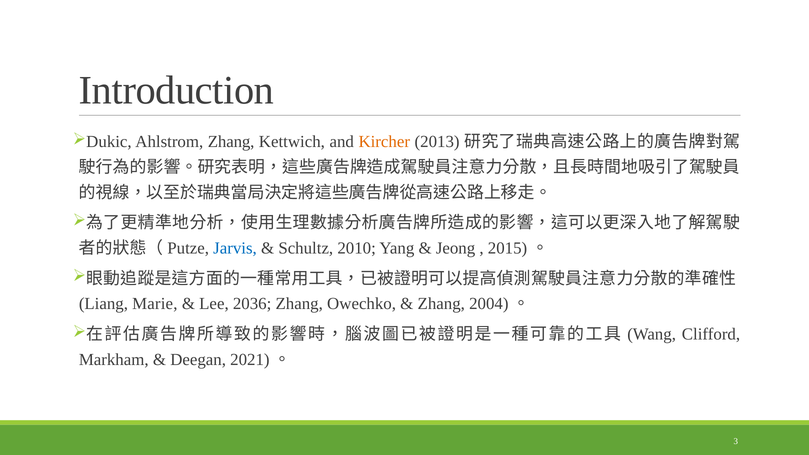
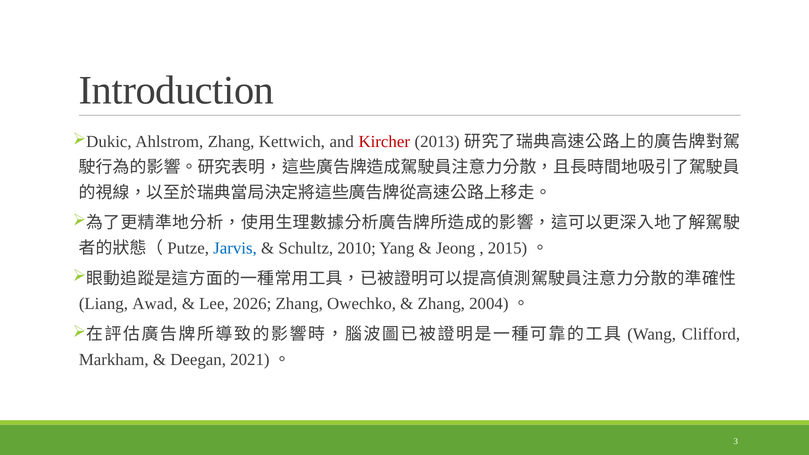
Kircher colour: orange -> red (384, 142)
Marie: Marie -> Awad (155, 304)
2036: 2036 -> 2026 (252, 304)
